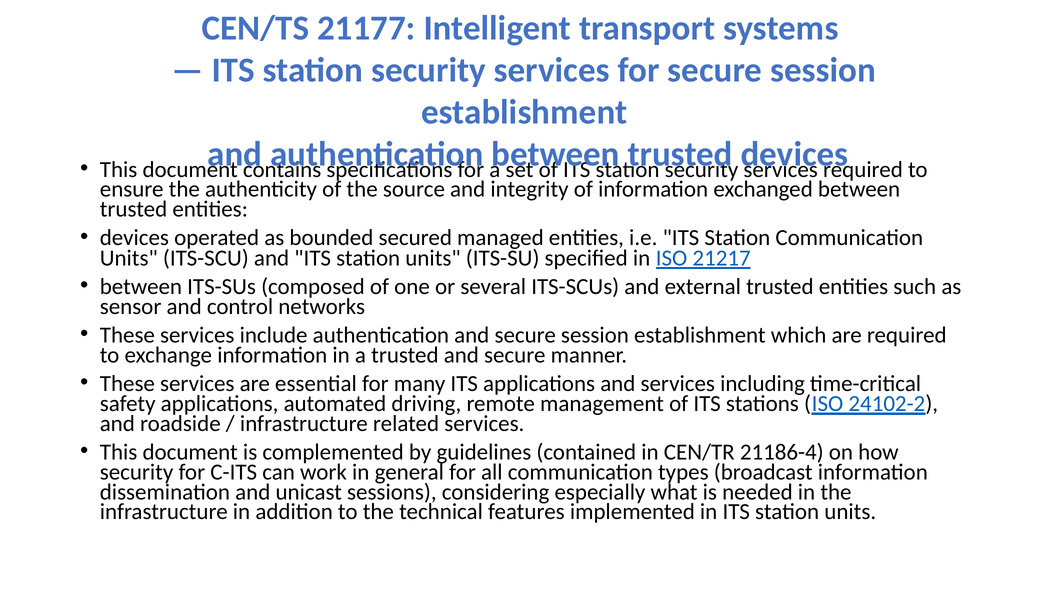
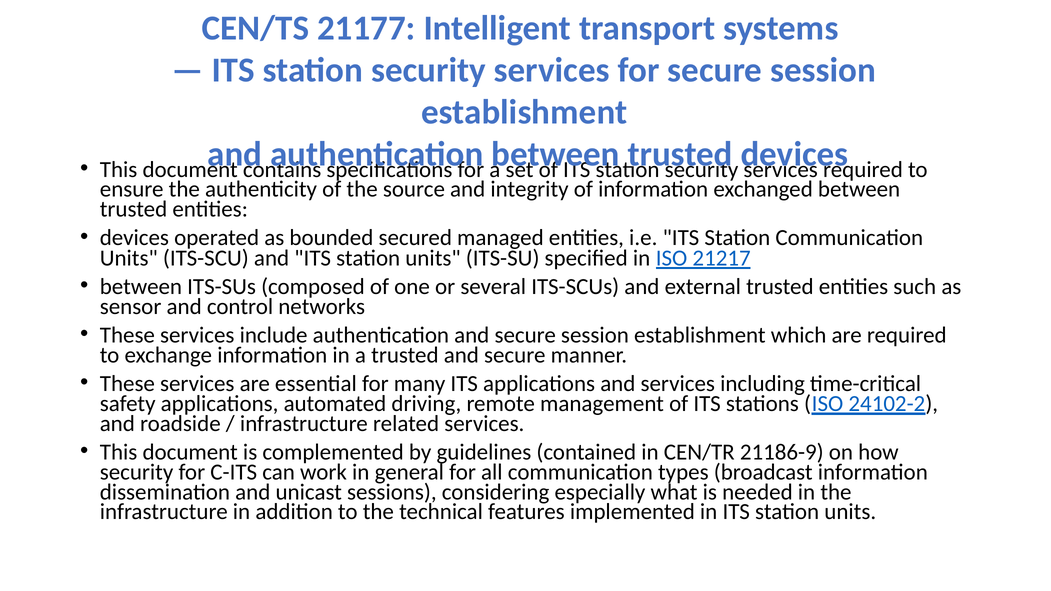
21186-4: 21186-4 -> 21186-9 (782, 452)
